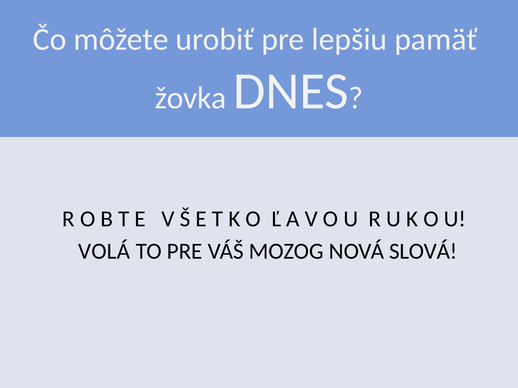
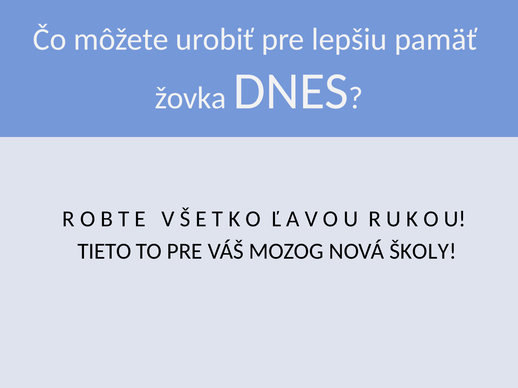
VOLÁ: VOLÁ -> TIETO (104, 251)
SLOVÁ: SLOVÁ -> ŠKOLY (423, 251)
